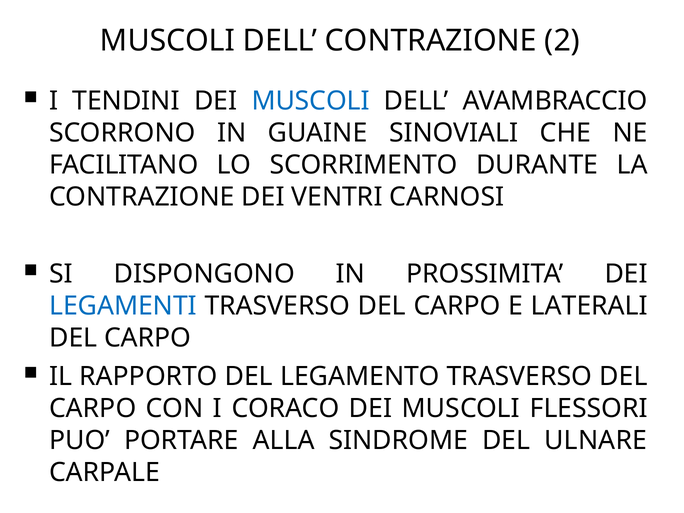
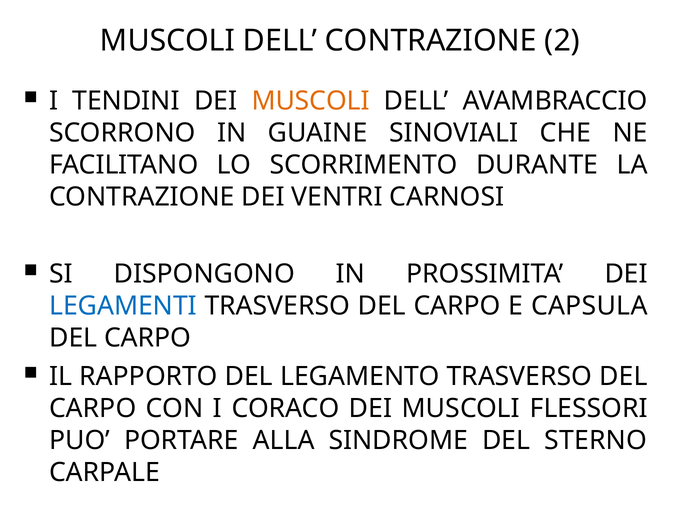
MUSCOLI colour: blue -> orange (311, 101)
LATERALI: LATERALI -> CAPSULA (589, 306)
ULNARE: ULNARE -> STERNO (596, 440)
